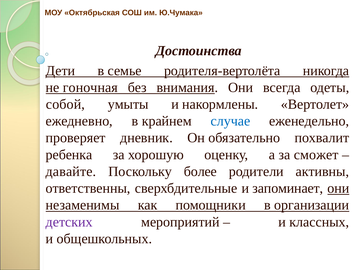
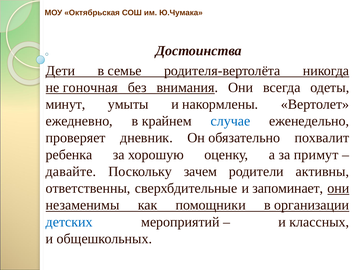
собой: собой -> минут (66, 104)
сможет: сможет -> примут (316, 155)
более: более -> зачем (200, 171)
детских colour: purple -> blue (69, 222)
